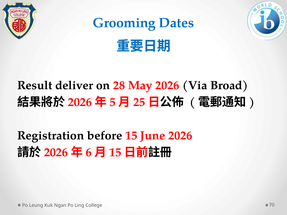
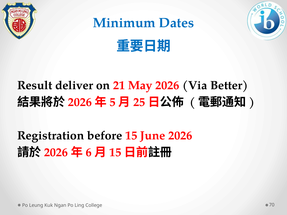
Grooming: Grooming -> Minimum (124, 23)
28: 28 -> 21 (119, 86)
Broad: Broad -> Better (229, 86)
